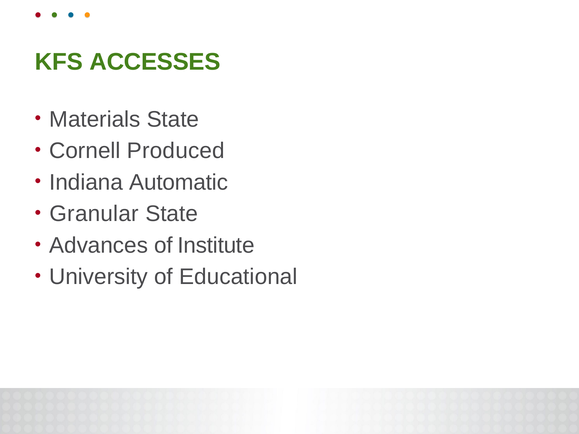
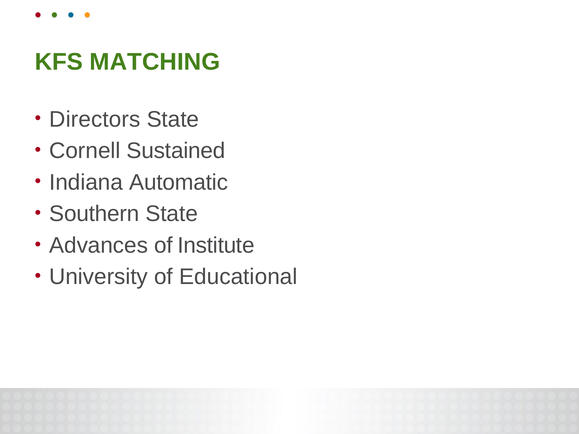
ACCESSES: ACCESSES -> MATCHING (155, 62)
Materials: Materials -> Directors (95, 119)
Produced: Produced -> Sustained (176, 151)
Granular: Granular -> Southern (94, 214)
